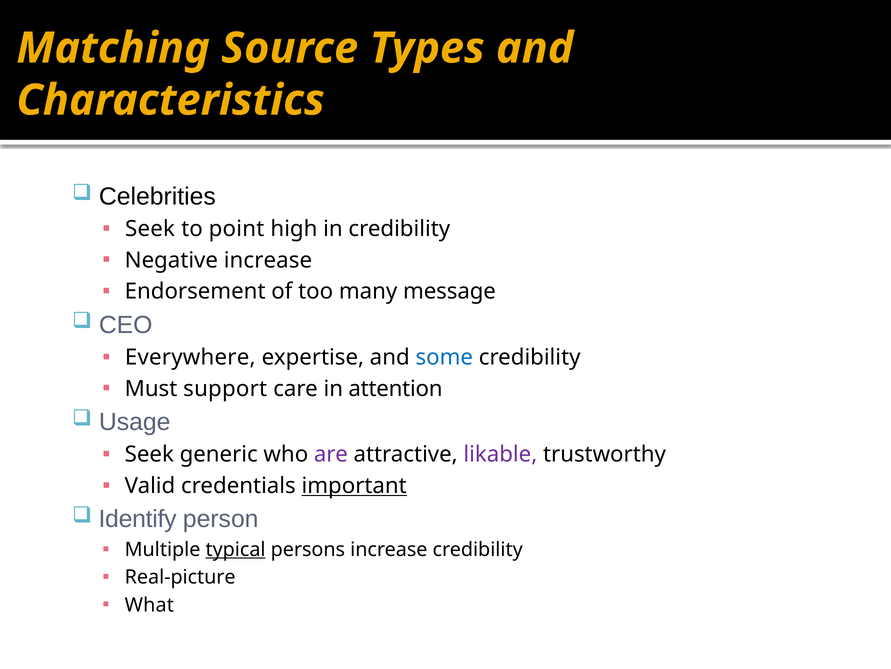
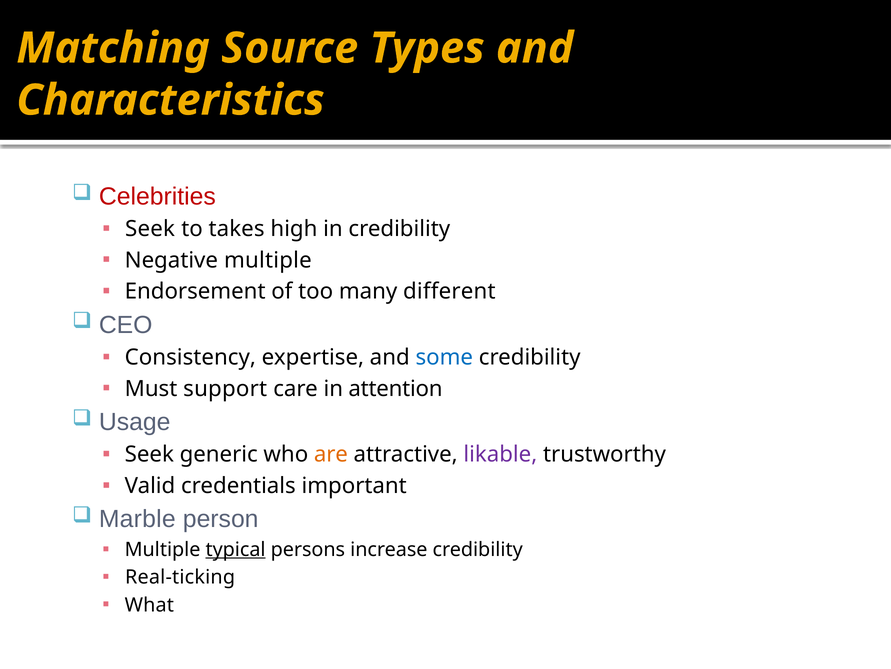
Celebrities colour: black -> red (157, 196)
point: point -> takes (237, 229)
Negative increase: increase -> multiple (268, 260)
message: message -> different (449, 291)
Everywhere: Everywhere -> Consistency (190, 357)
are colour: purple -> orange (331, 454)
important underline: present -> none (354, 485)
Identify: Identify -> Marble (137, 519)
Real-picture: Real-picture -> Real-ticking (180, 577)
